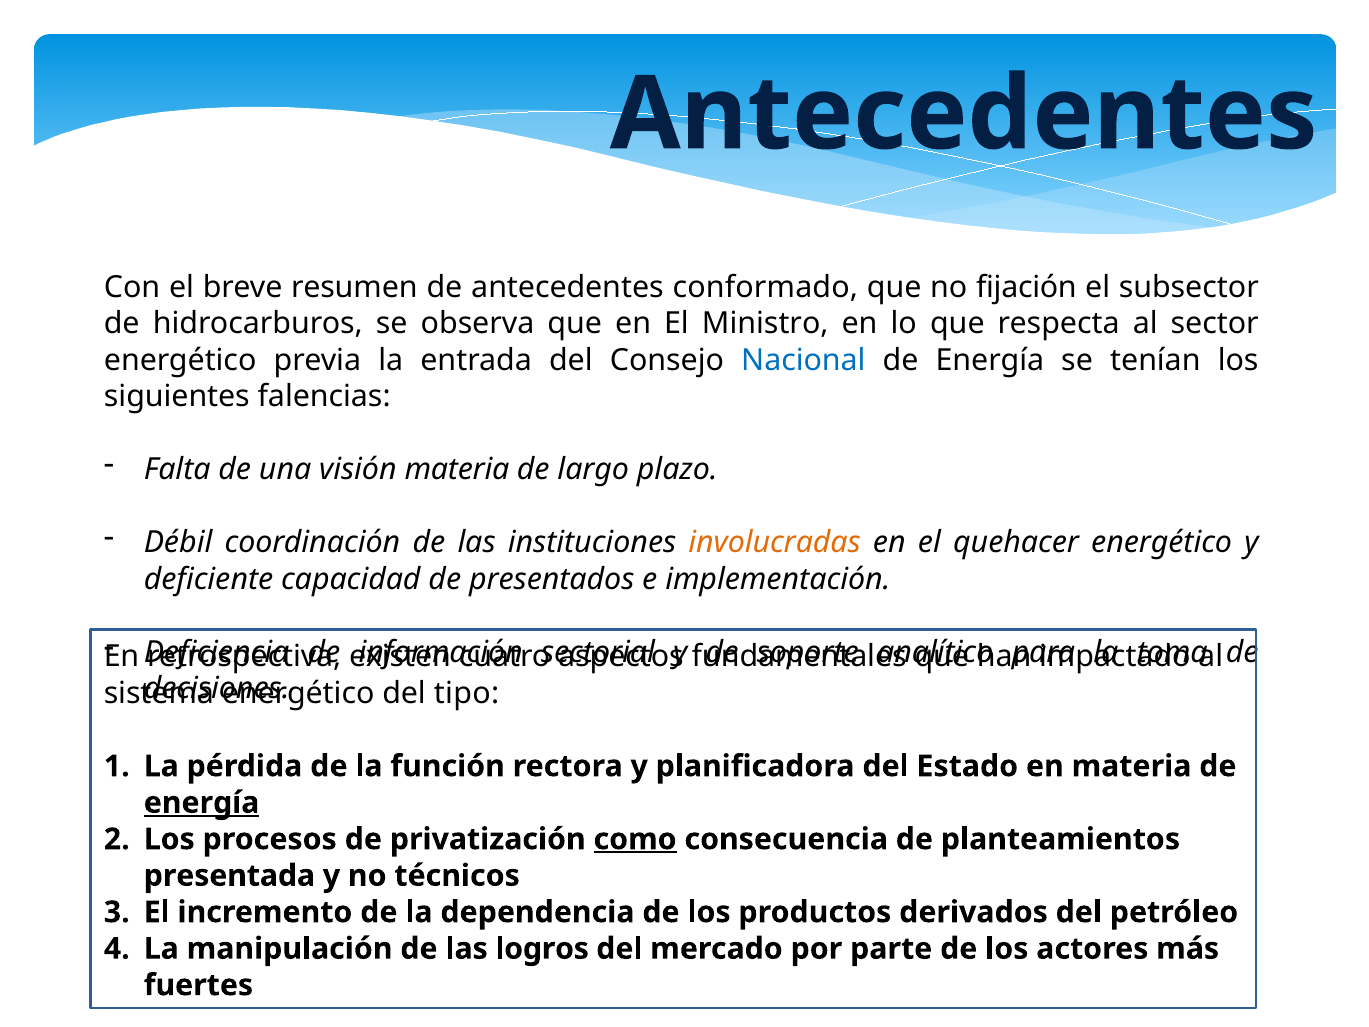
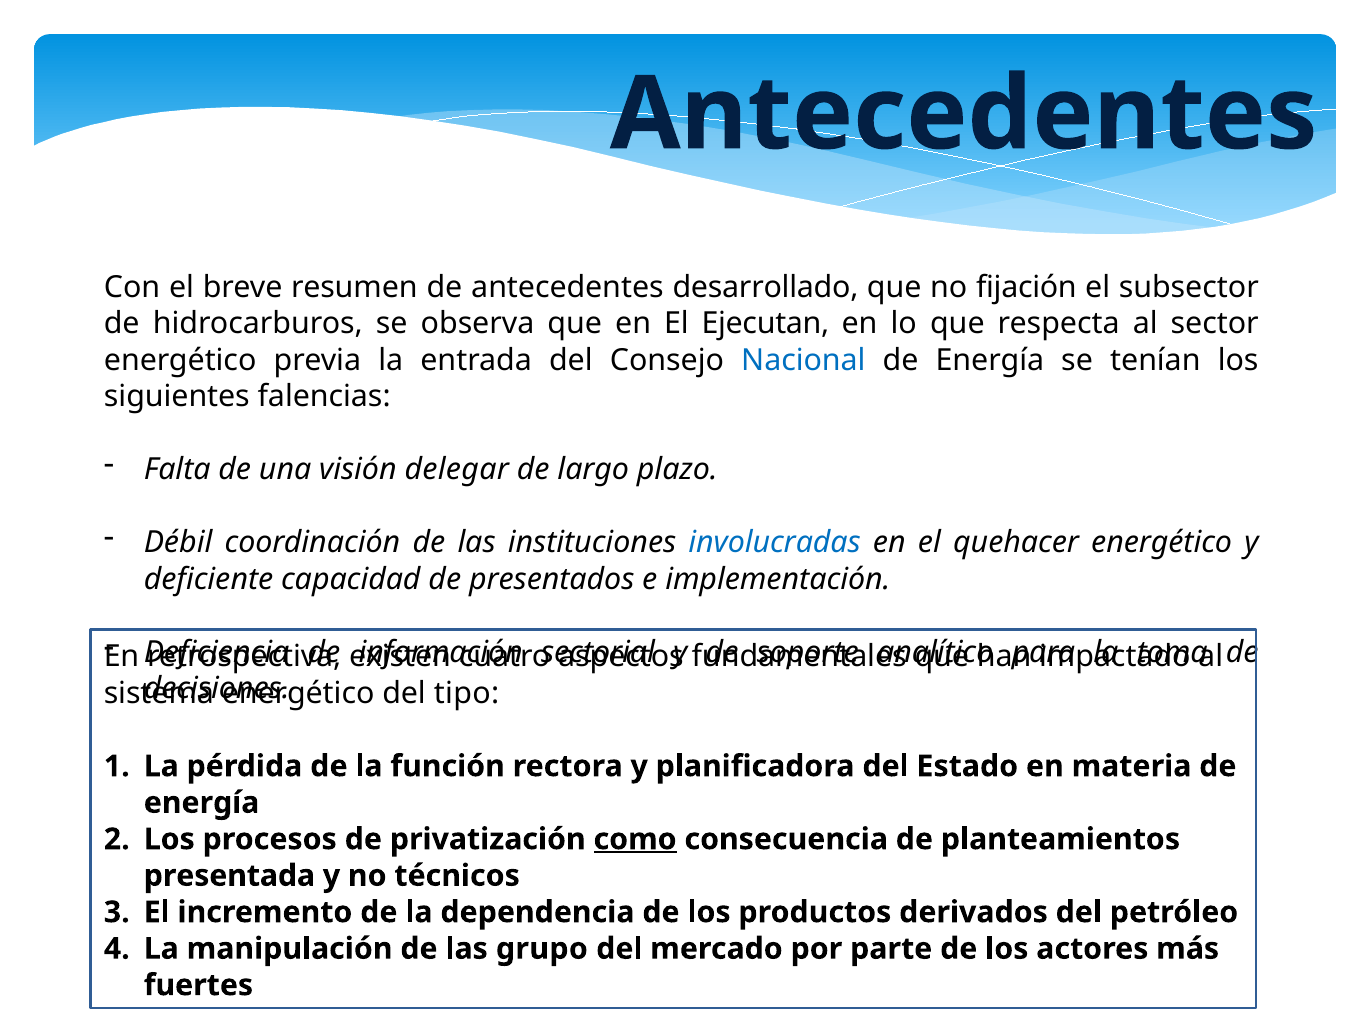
conformado: conformado -> desarrollado (765, 287)
Ministro: Ministro -> Ejecutan (765, 324)
visión materia: materia -> delegar (457, 470)
involucradas colour: orange -> blue (775, 543)
energía underline: present -> none (202, 803)
logros: logros -> grupo (542, 948)
